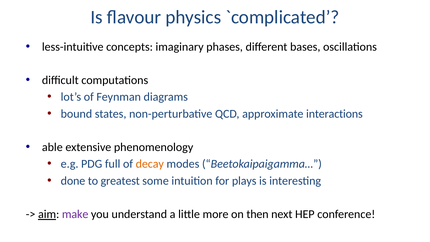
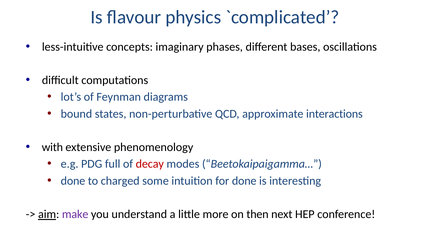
able: able -> with (52, 147)
decay colour: orange -> red (150, 164)
greatest: greatest -> charged (120, 181)
for plays: plays -> done (244, 181)
